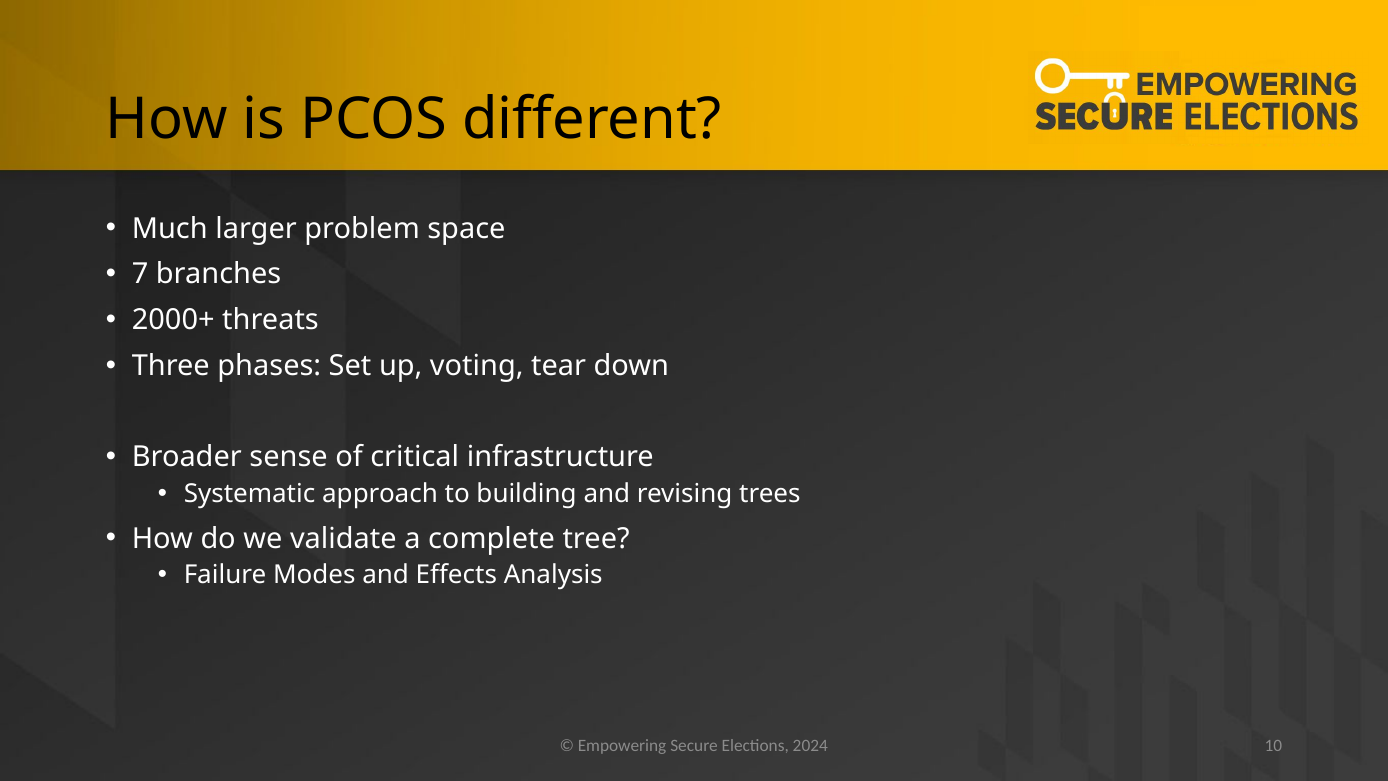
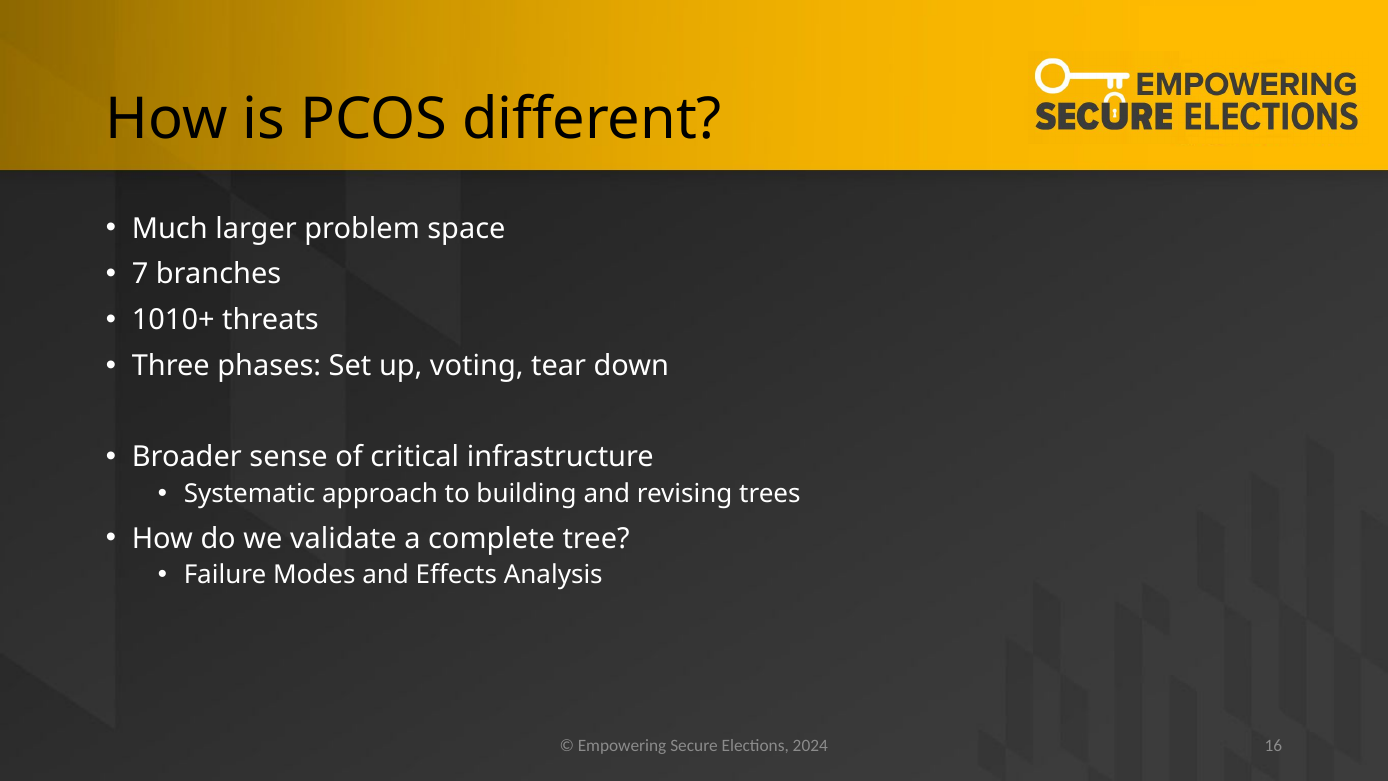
2000+: 2000+ -> 1010+ (173, 320)
10: 10 -> 16 (1273, 745)
